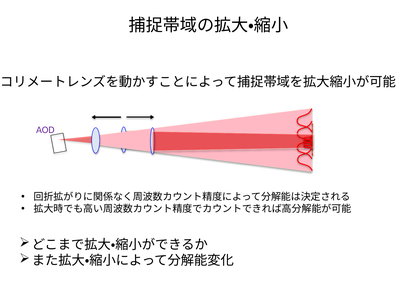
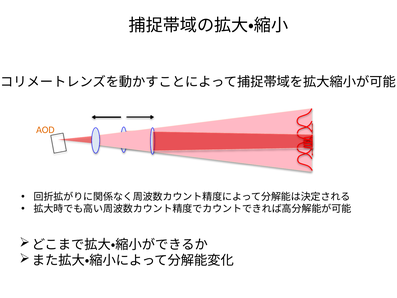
AOD colour: purple -> orange (45, 130)
